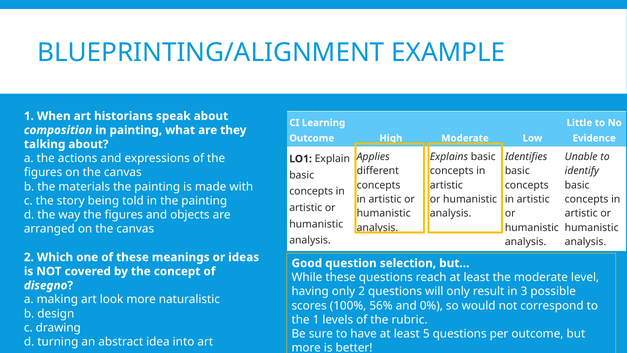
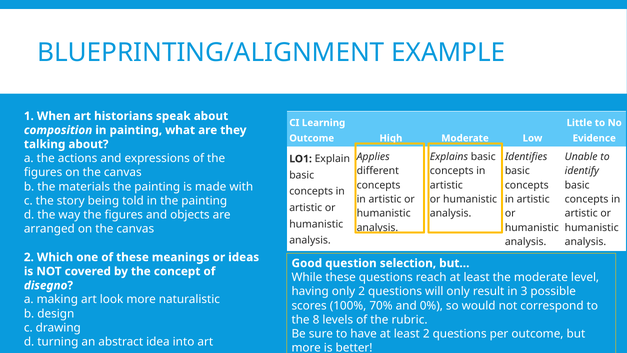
56%: 56% -> 70% (381, 305)
the 1: 1 -> 8 (316, 319)
least 5: 5 -> 2 (426, 334)
